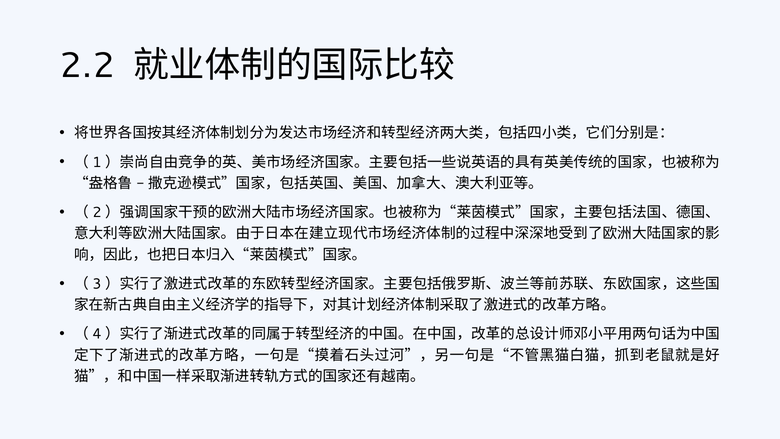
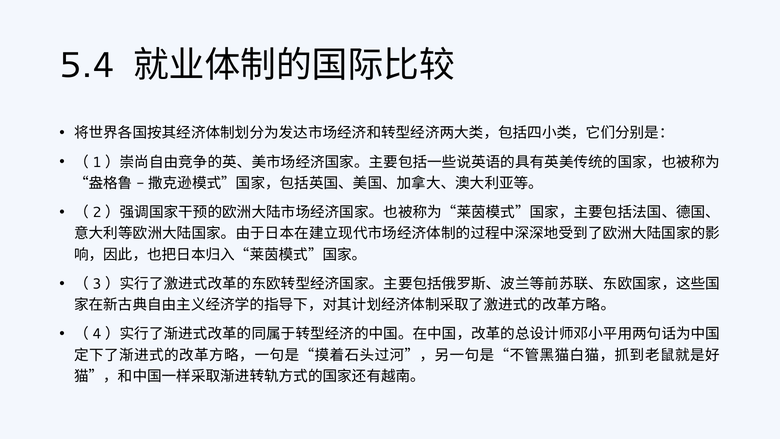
2.2: 2.2 -> 5.4 (87, 66)
